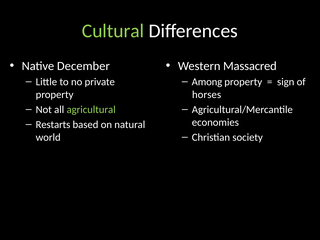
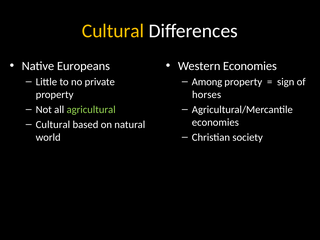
Cultural colour: light green -> yellow (113, 31)
December: December -> Europeans (83, 66)
Western Massacred: Massacred -> Economies (250, 66)
Restarts: Restarts -> Cultural (53, 124)
